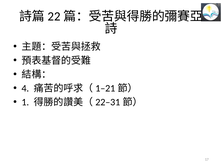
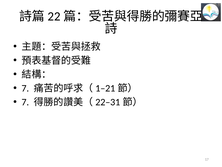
4: 4 -> 7 (25, 88)
1: 1 -> 7 (25, 102)
